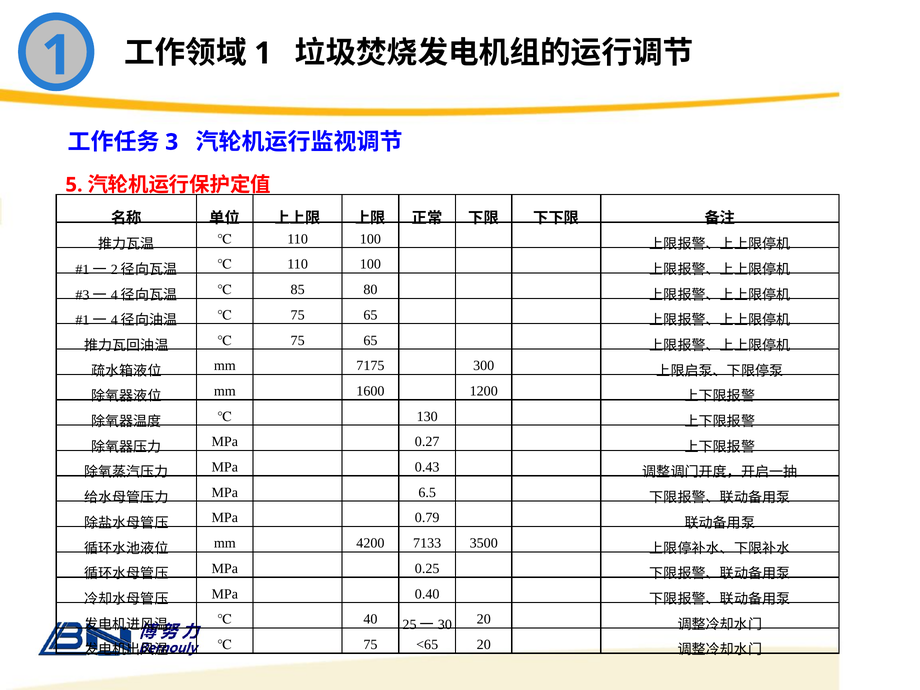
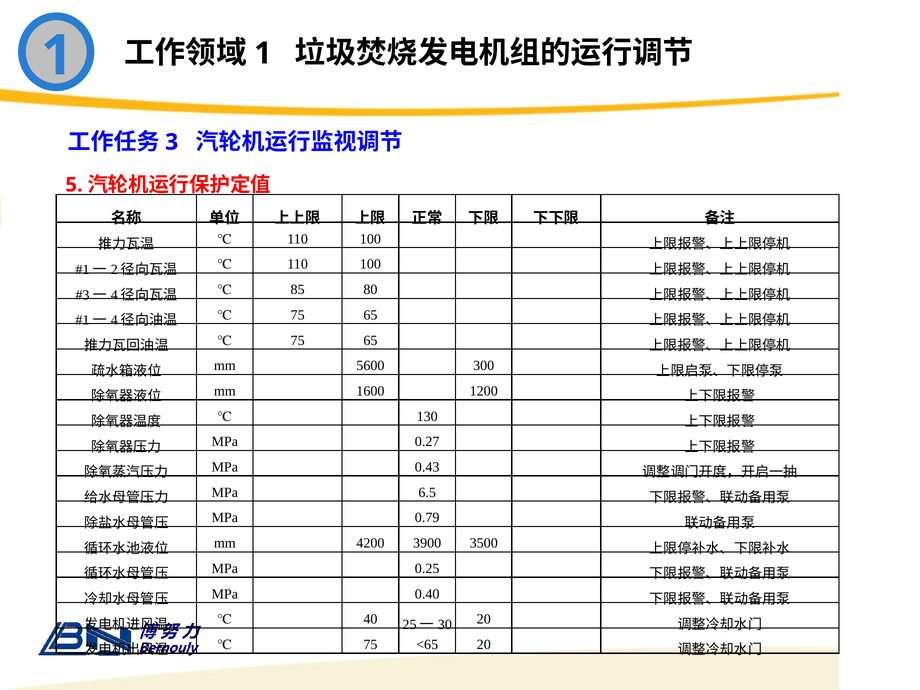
7175: 7175 -> 5600 (370, 366)
7133: 7133 -> 3900 (427, 543)
